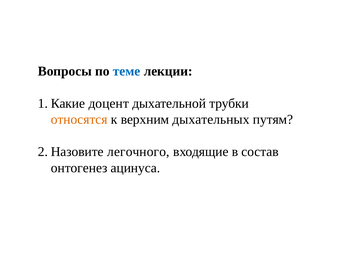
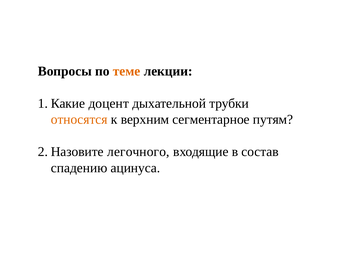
теме colour: blue -> orange (127, 71)
дыхательных: дыхательных -> сегментарное (211, 119)
онтогенез: онтогенез -> спадению (79, 168)
